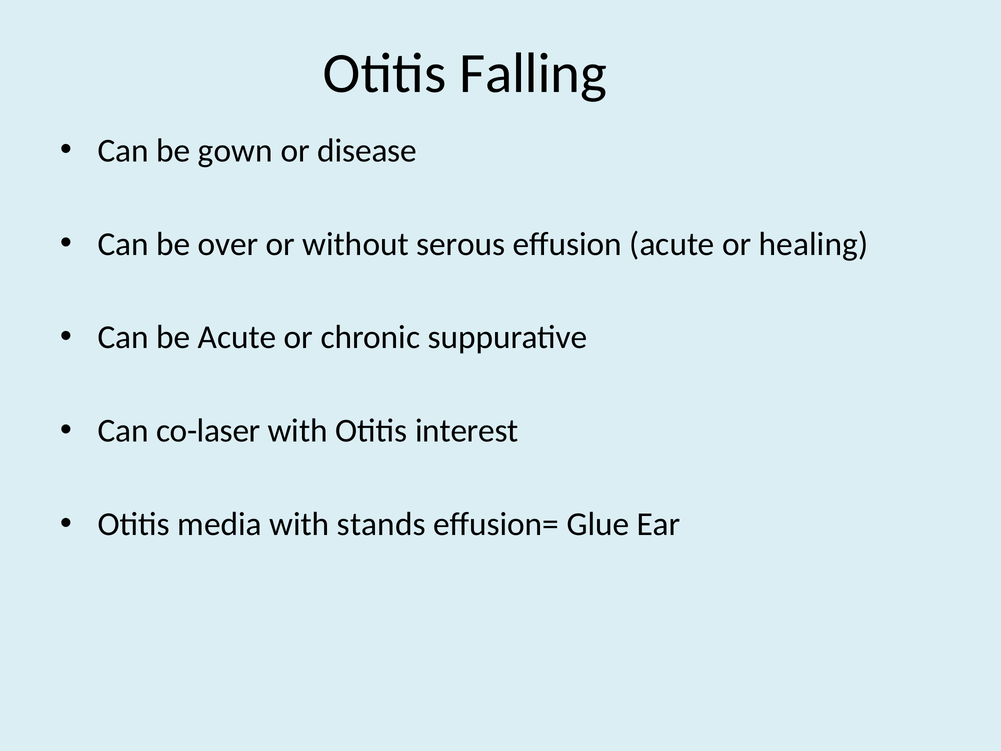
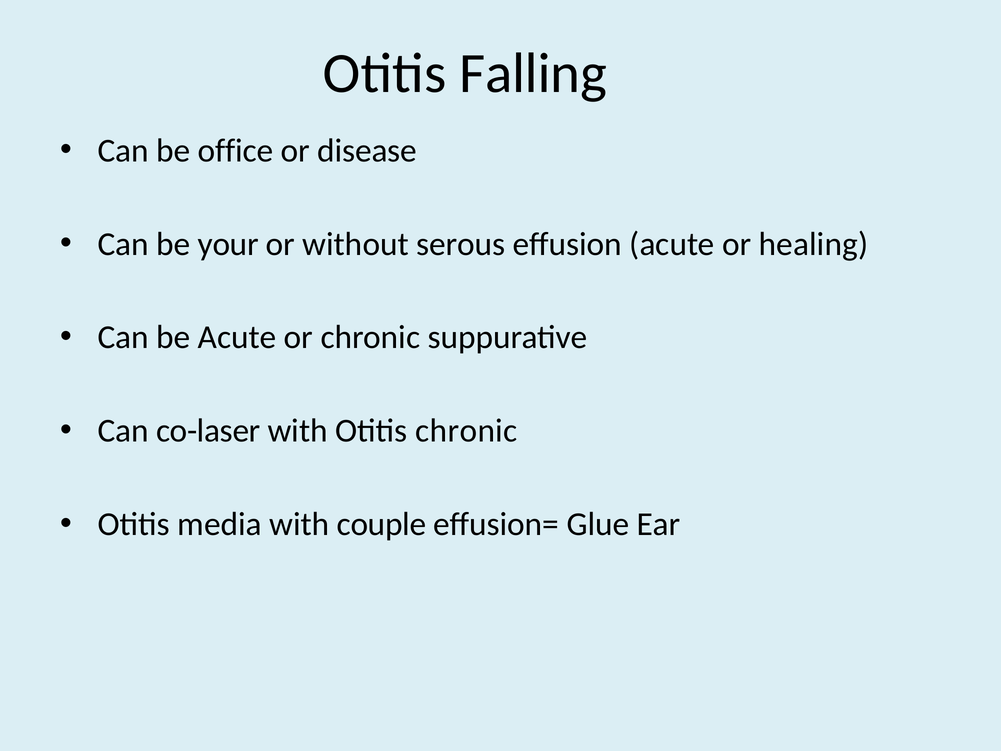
gown: gown -> office (236, 151)
over: over -> your (228, 244)
Otitis interest: interest -> chronic (466, 431)
stands: stands -> couple (382, 524)
